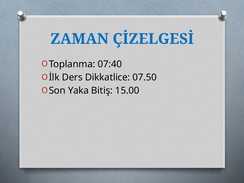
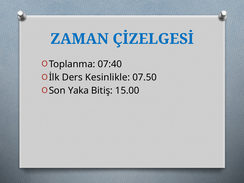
Dikkatlice: Dikkatlice -> Kesinlikle (108, 77)
